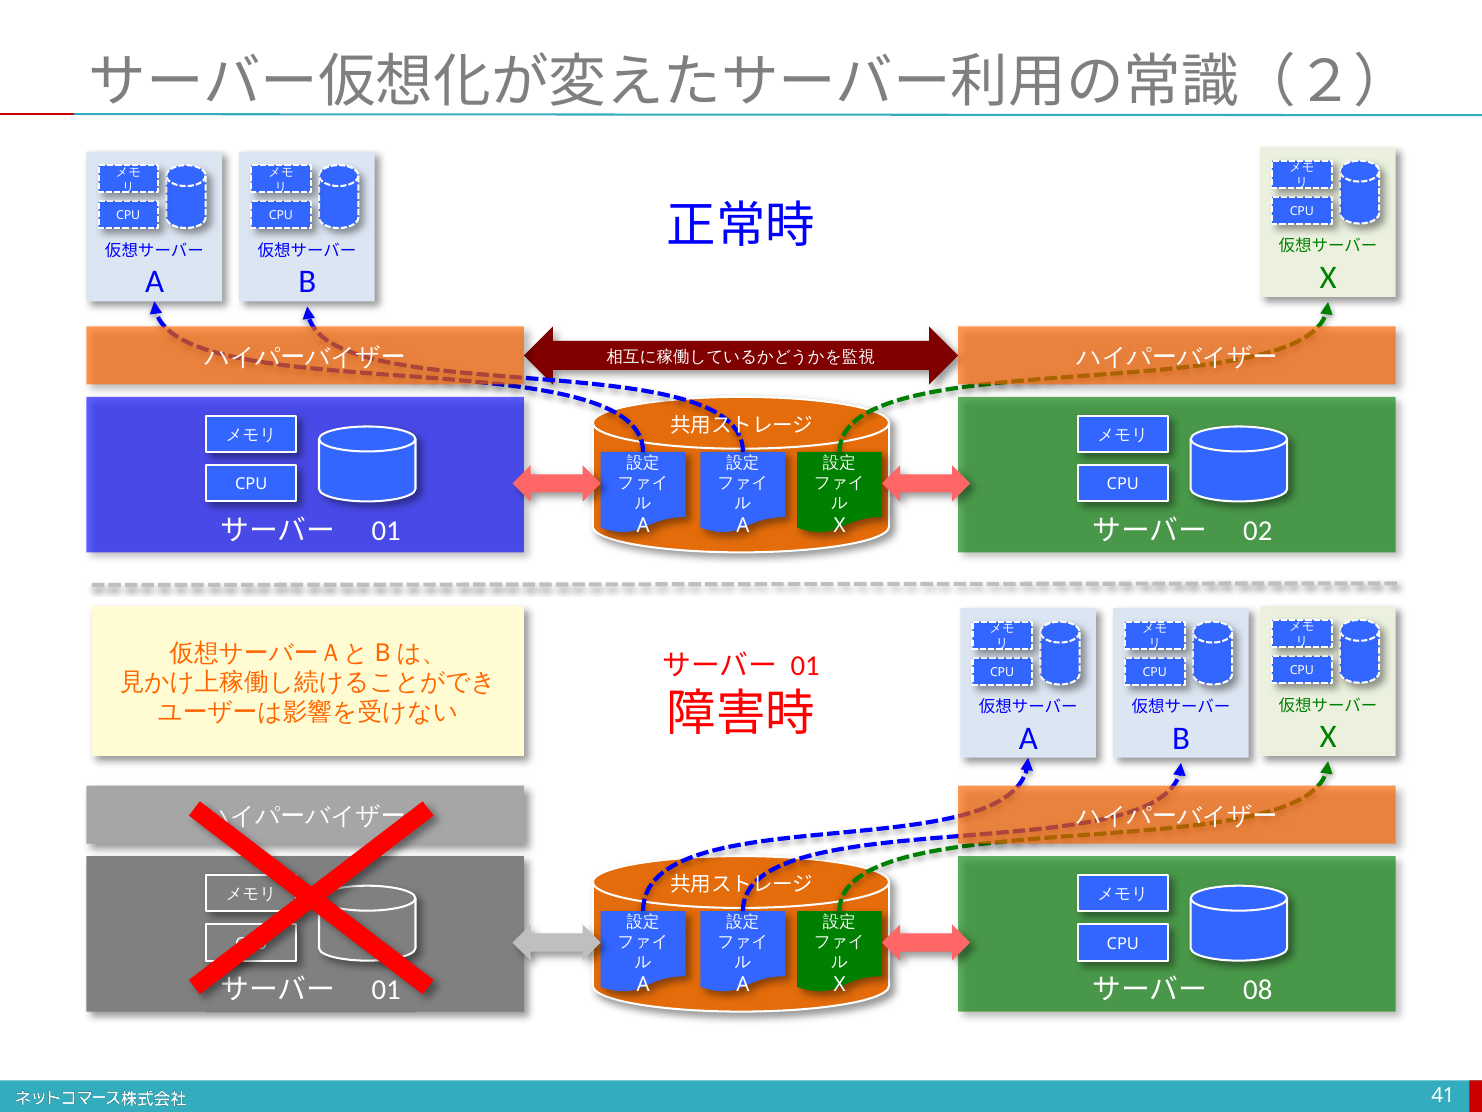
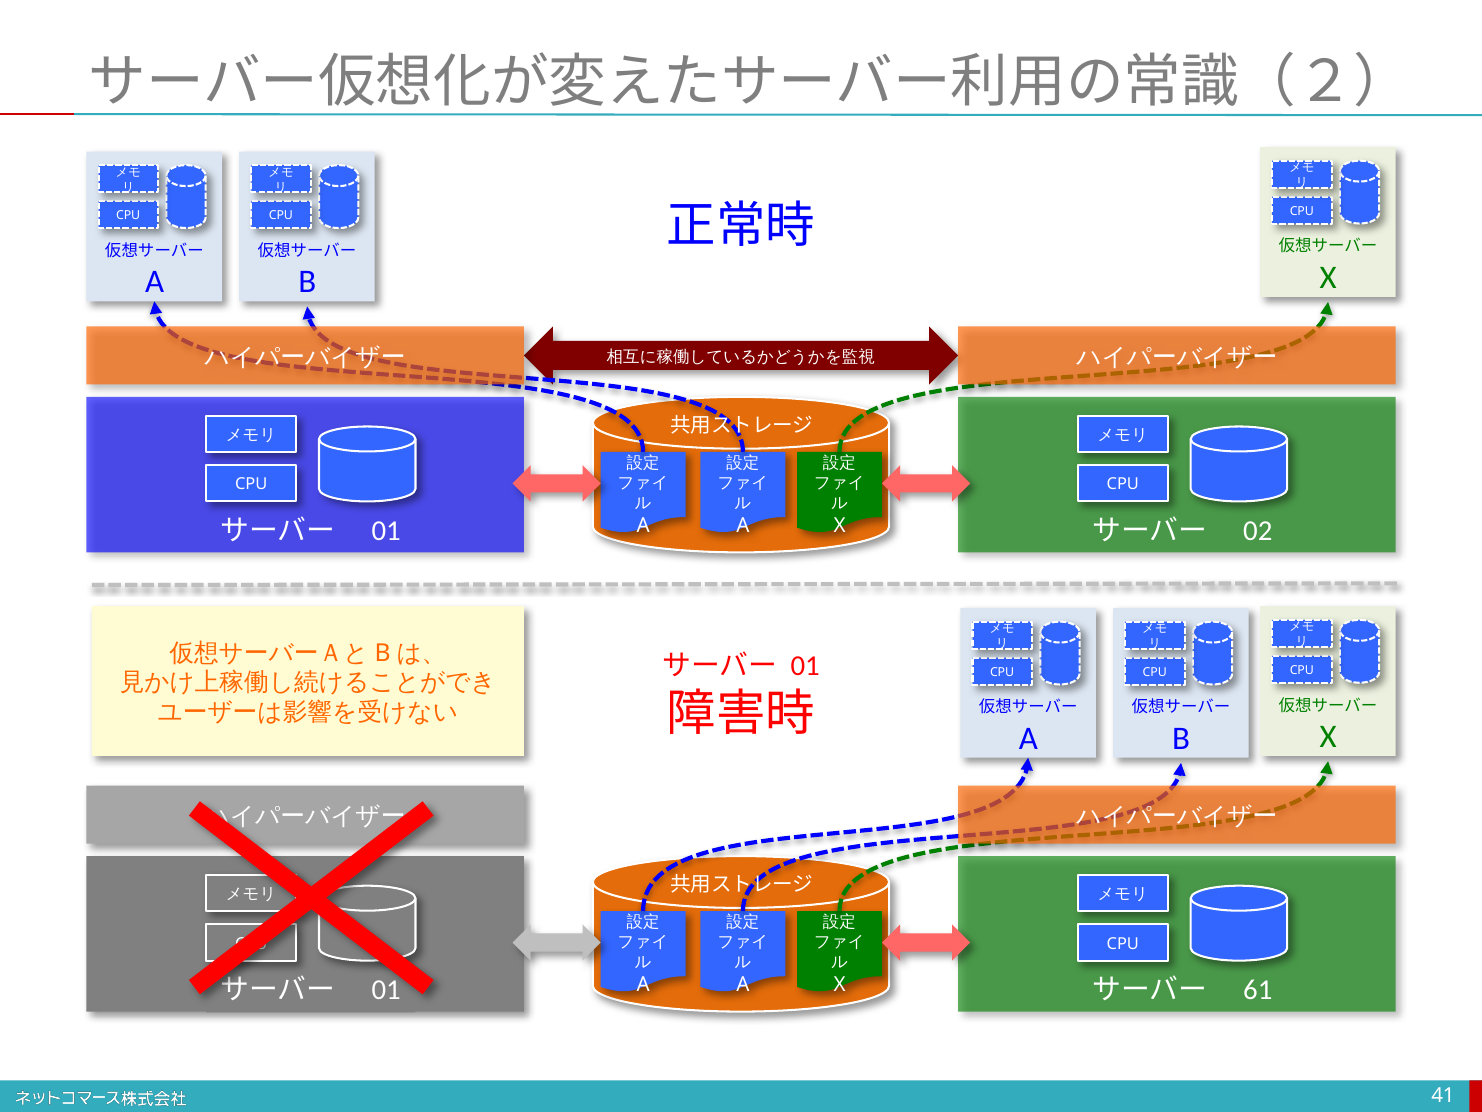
08: 08 -> 61 (1258, 989)
